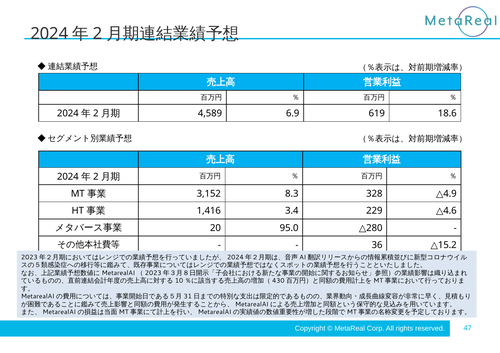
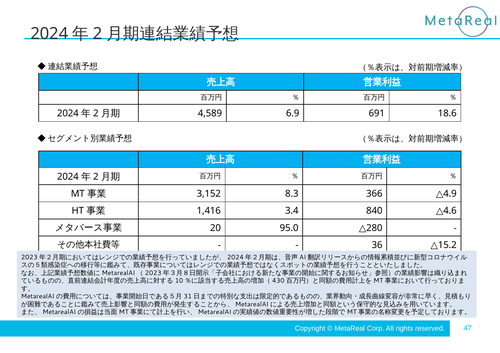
619: 619 -> 691 (377, 114)
328: 328 -> 366 (374, 194)
229: 229 -> 840 (374, 211)
